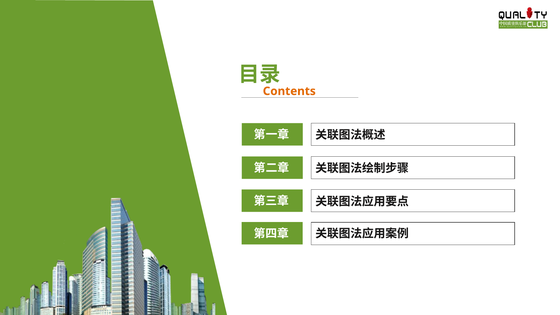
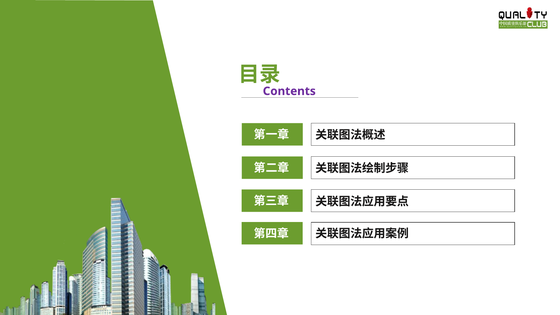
Contents colour: orange -> purple (289, 91)
